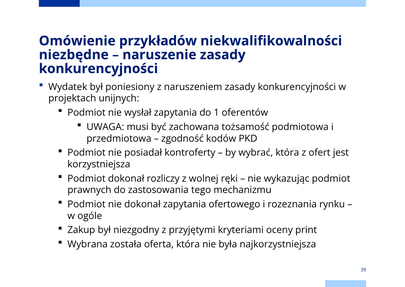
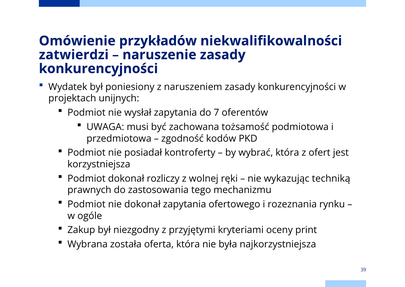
niezbędne: niezbędne -> zatwierdzi (74, 55)
1: 1 -> 7 (216, 112)
wykazując podmiot: podmiot -> techniką (331, 178)
